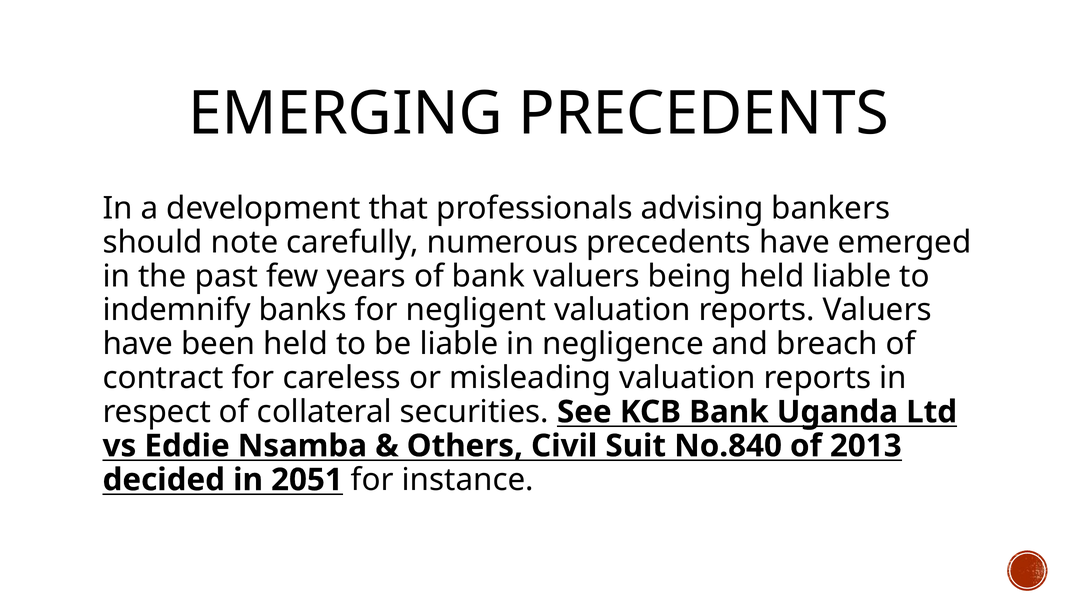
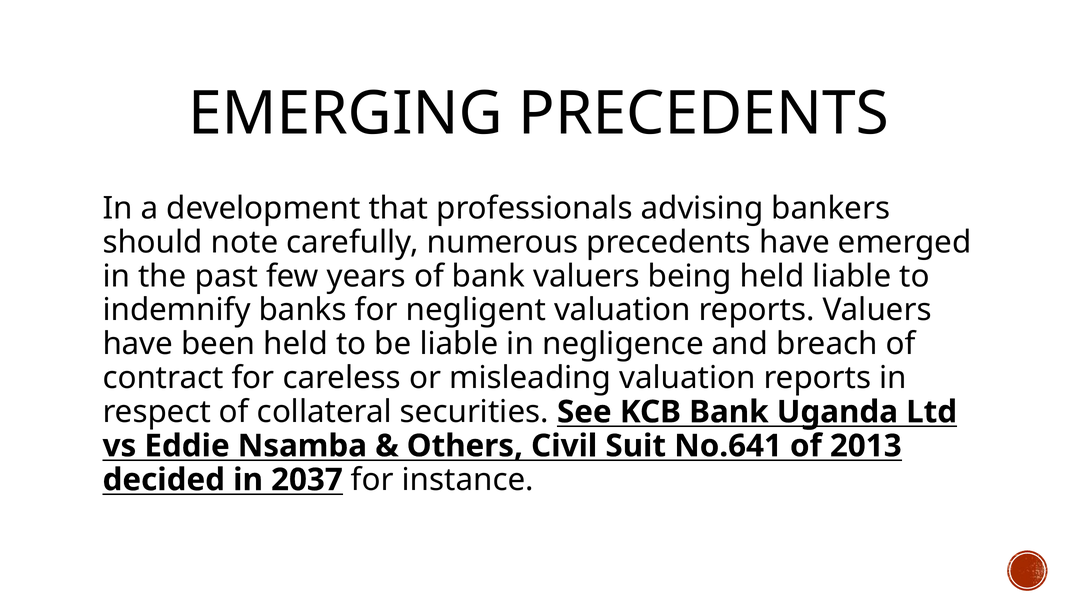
No.840: No.840 -> No.641 (728, 446)
2051: 2051 -> 2037 (307, 480)
